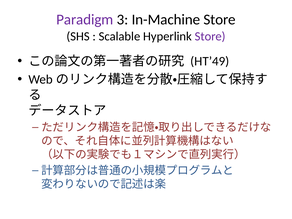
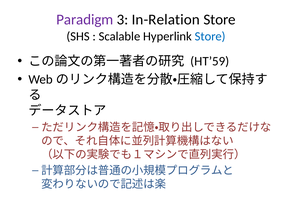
In-Machine: In-Machine -> In-Relation (166, 20)
Store colour: purple -> blue (210, 36)
HT’49: HT’49 -> HT’59 (210, 61)
